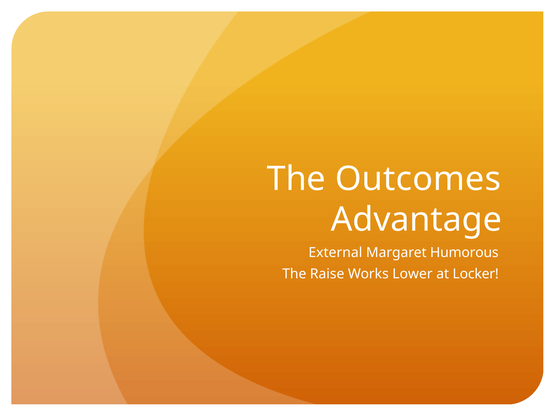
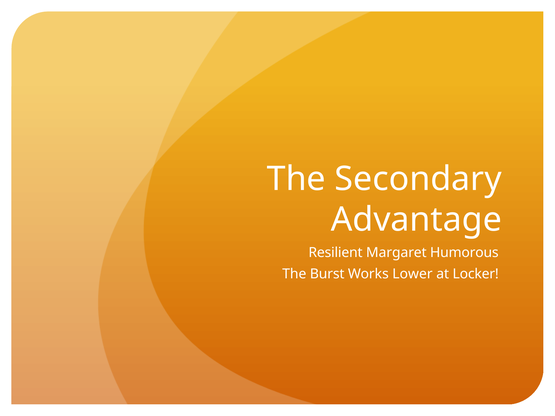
Outcomes: Outcomes -> Secondary (418, 179)
External: External -> Resilient (335, 253)
Raise: Raise -> Burst (327, 274)
